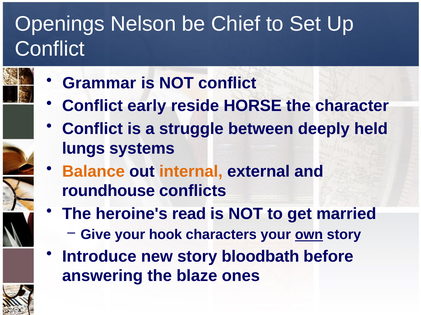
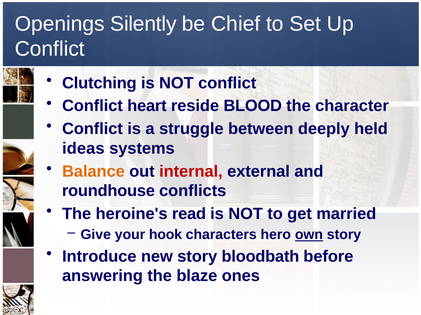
Nelson: Nelson -> Silently (143, 24)
Grammar: Grammar -> Clutching (99, 83)
early: early -> heart (147, 106)
HORSE: HORSE -> BLOOD (253, 106)
lungs: lungs -> ideas (83, 149)
internal colour: orange -> red (191, 172)
characters your: your -> hero (276, 235)
